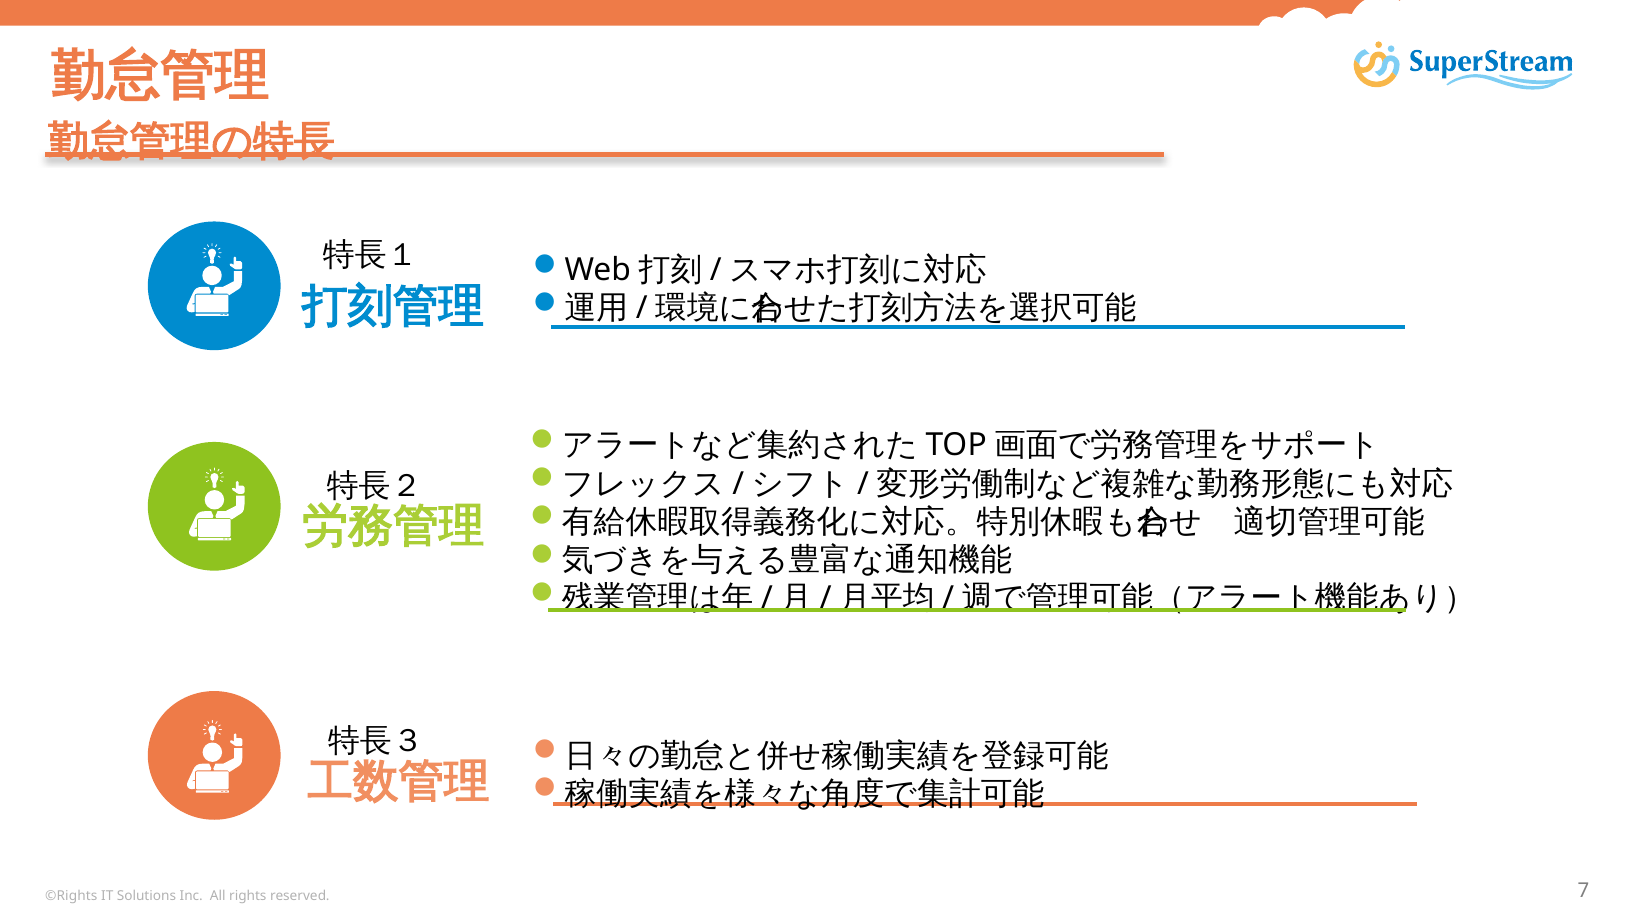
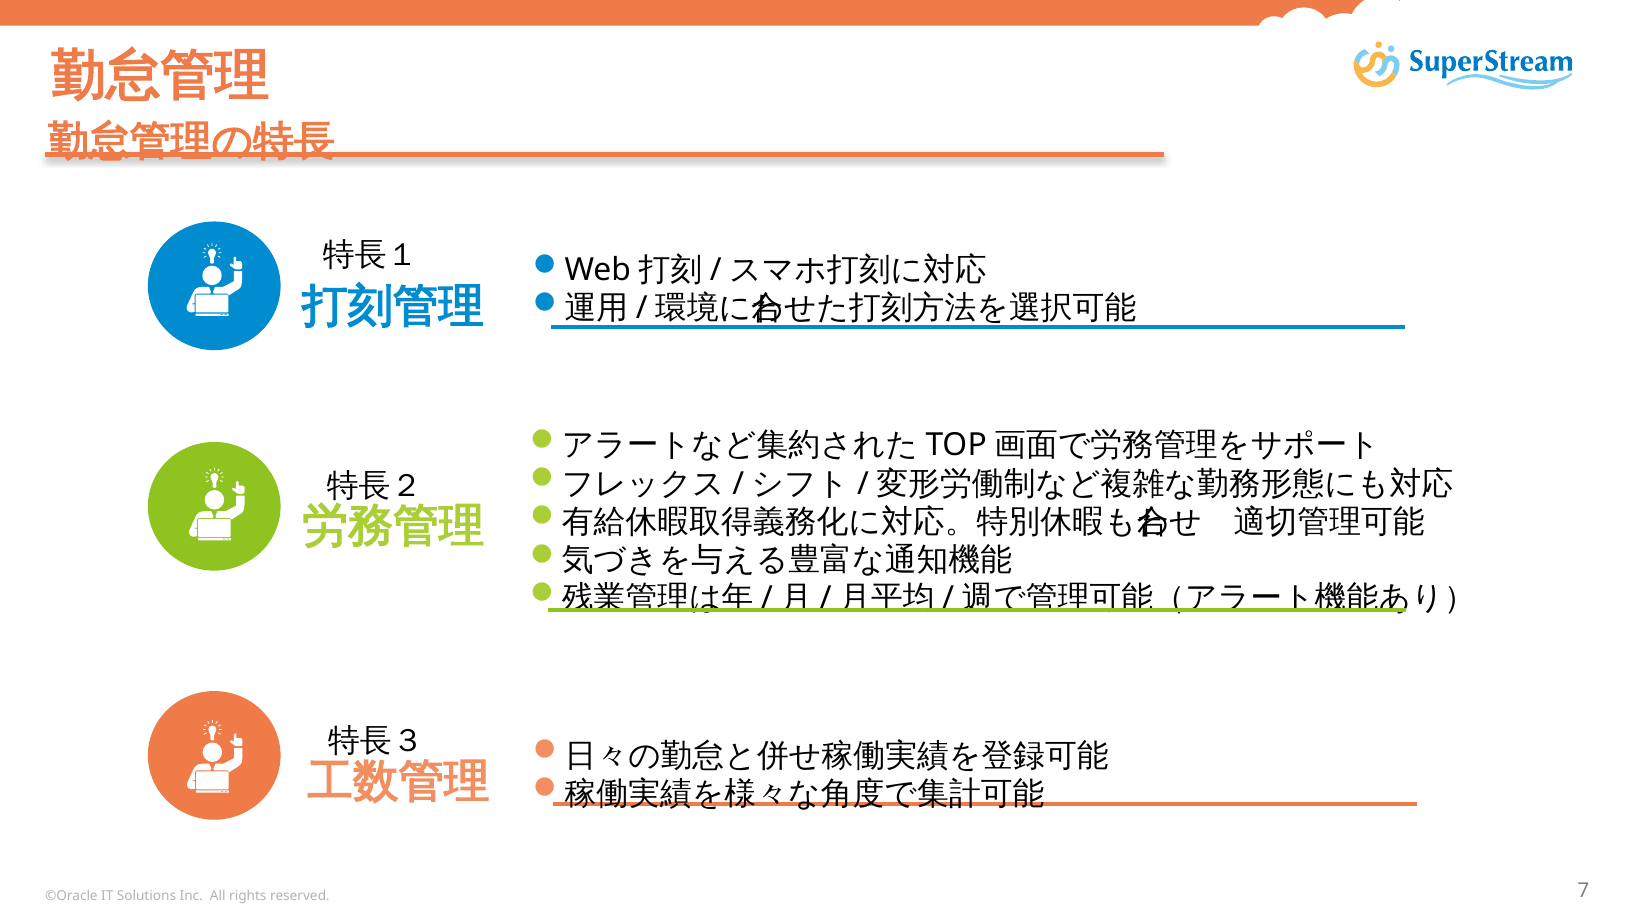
©Rights: ©Rights -> ©Oracle (71, 896)
